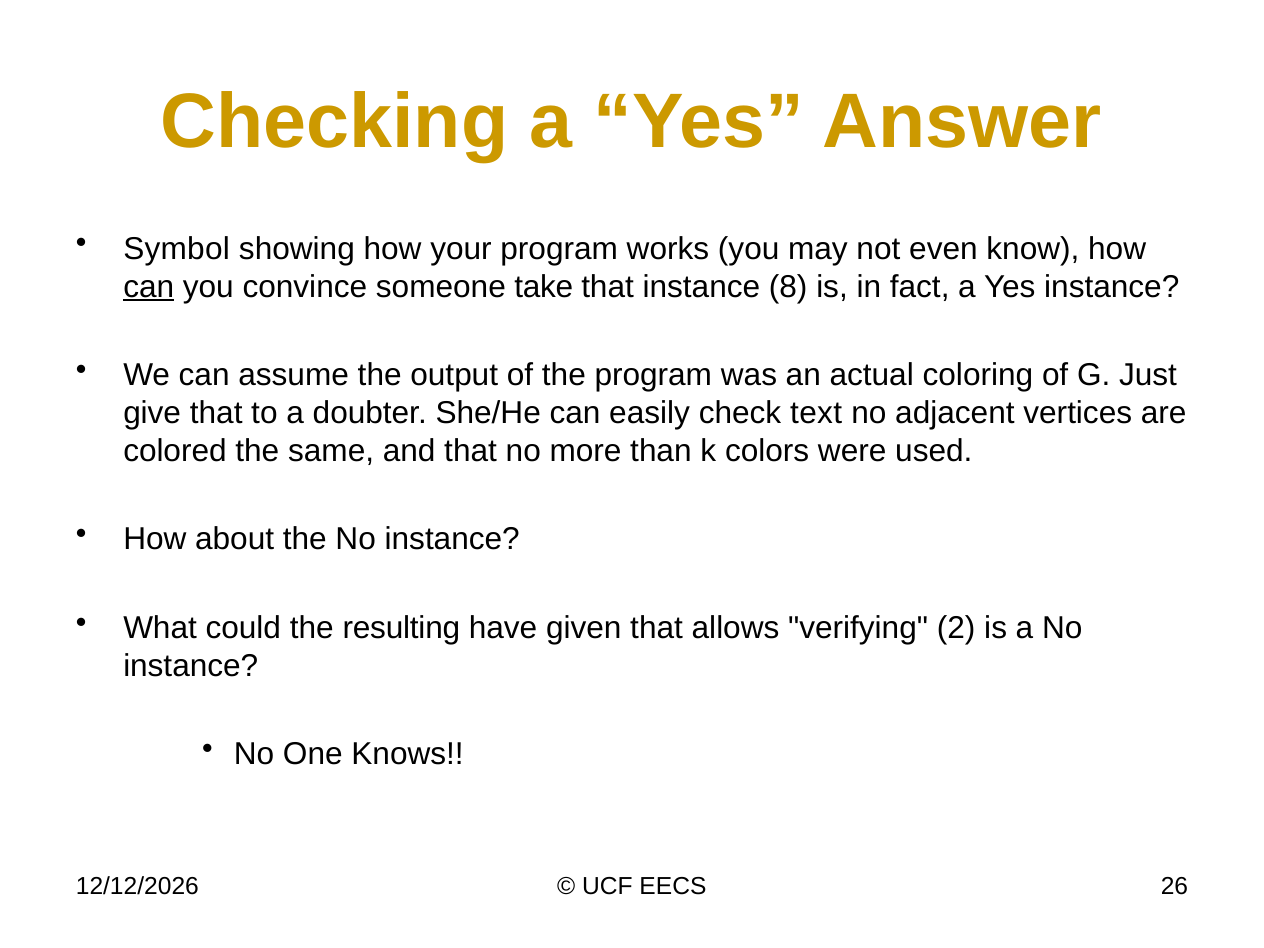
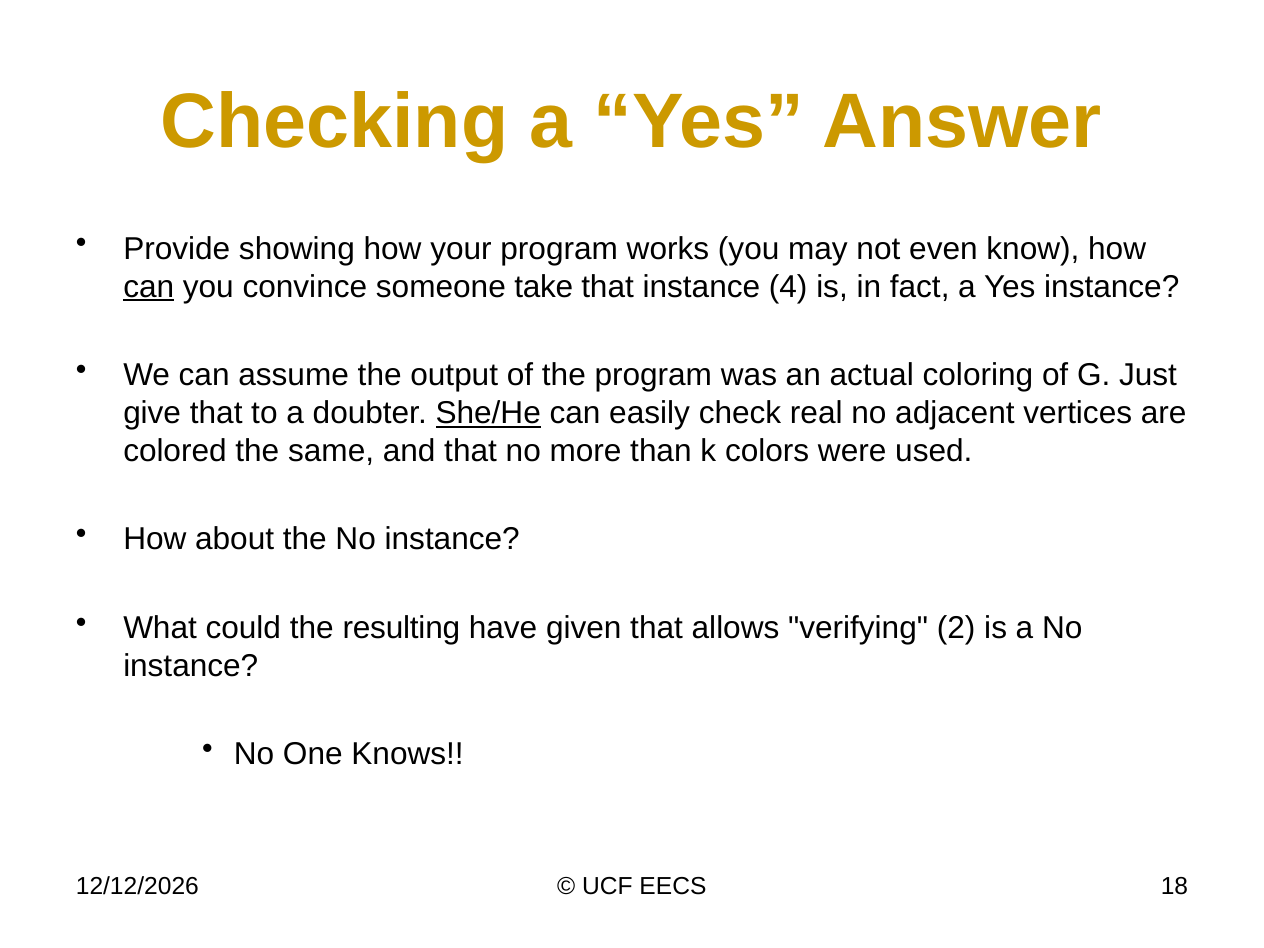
Symbol: Symbol -> Provide (177, 249)
8: 8 -> 4 (788, 287)
She/He underline: none -> present (488, 413)
text: text -> real (816, 413)
26: 26 -> 18 (1174, 886)
